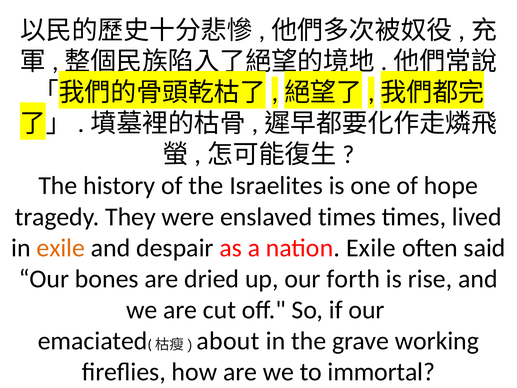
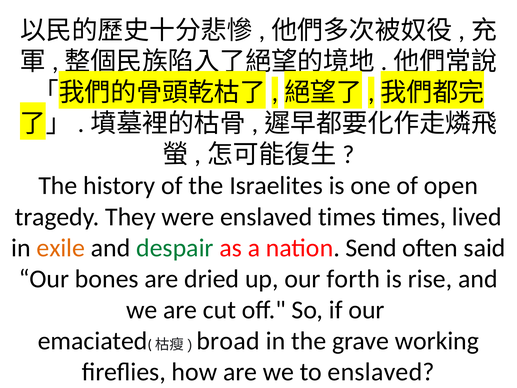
hope: hope -> open (451, 186)
despair colour: black -> green (175, 248)
nation Exile: Exile -> Send (371, 248)
about: about -> broad (228, 341)
to immortal: immortal -> enslaved (381, 372)
